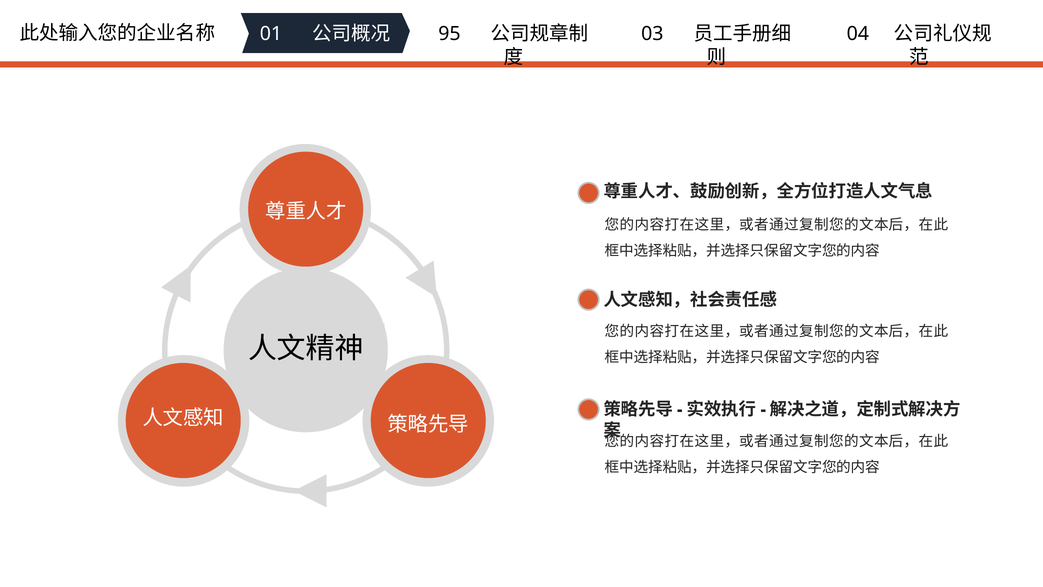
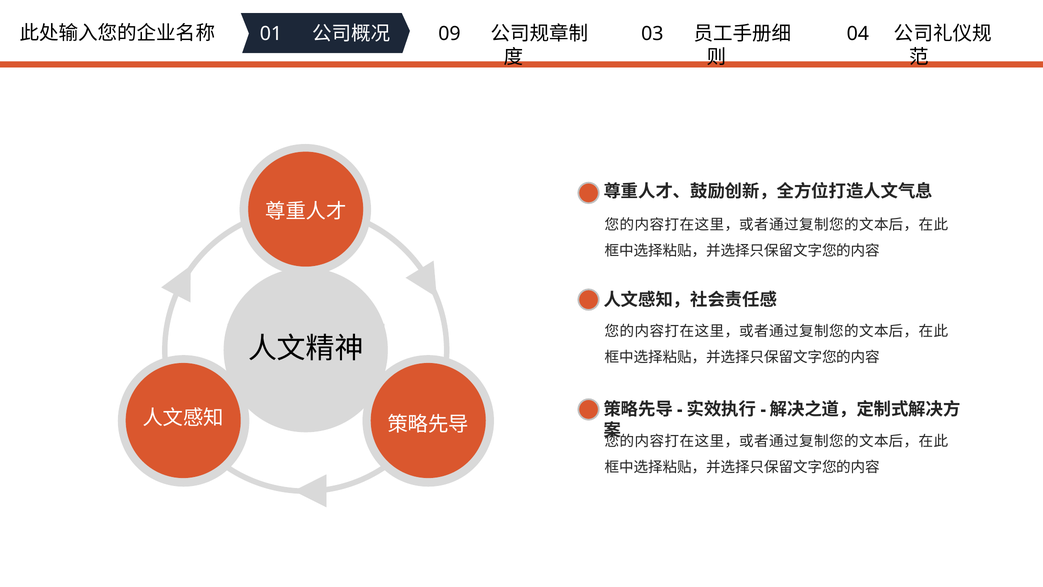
95: 95 -> 09 (449, 34)
